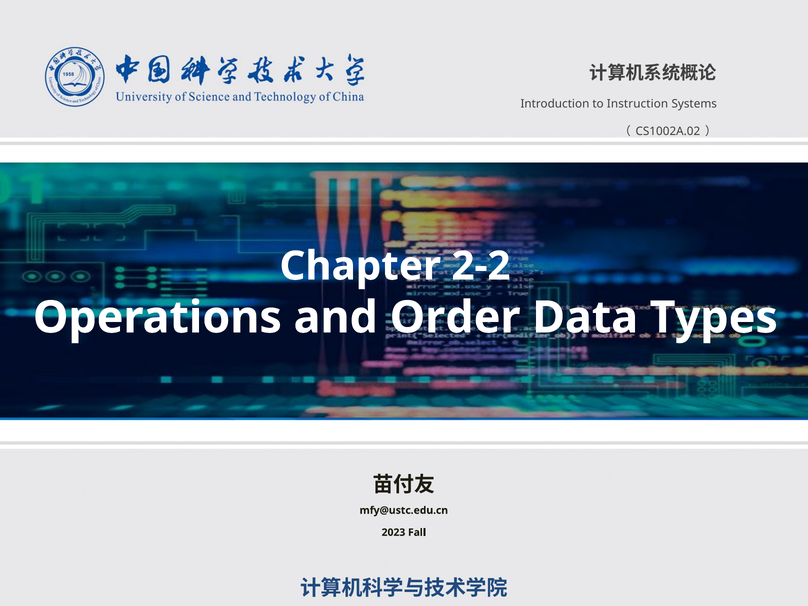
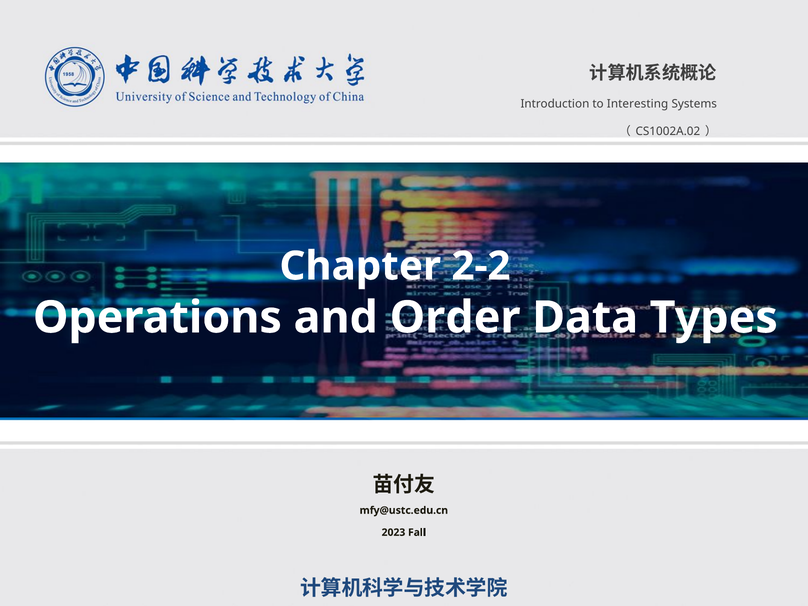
Instruction: Instruction -> Interesting (638, 104)
